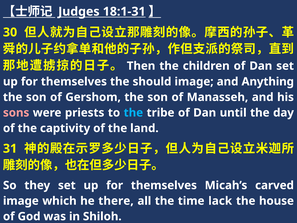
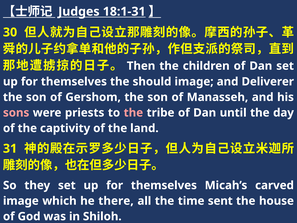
Anything: Anything -> Deliverer (268, 82)
the colour: light blue -> pink (133, 113)
lack: lack -> sent (220, 201)
